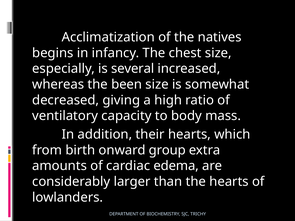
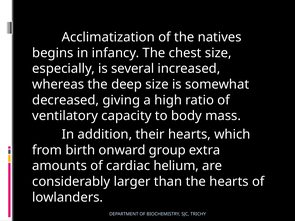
been: been -> deep (127, 84)
edema: edema -> helium (176, 166)
